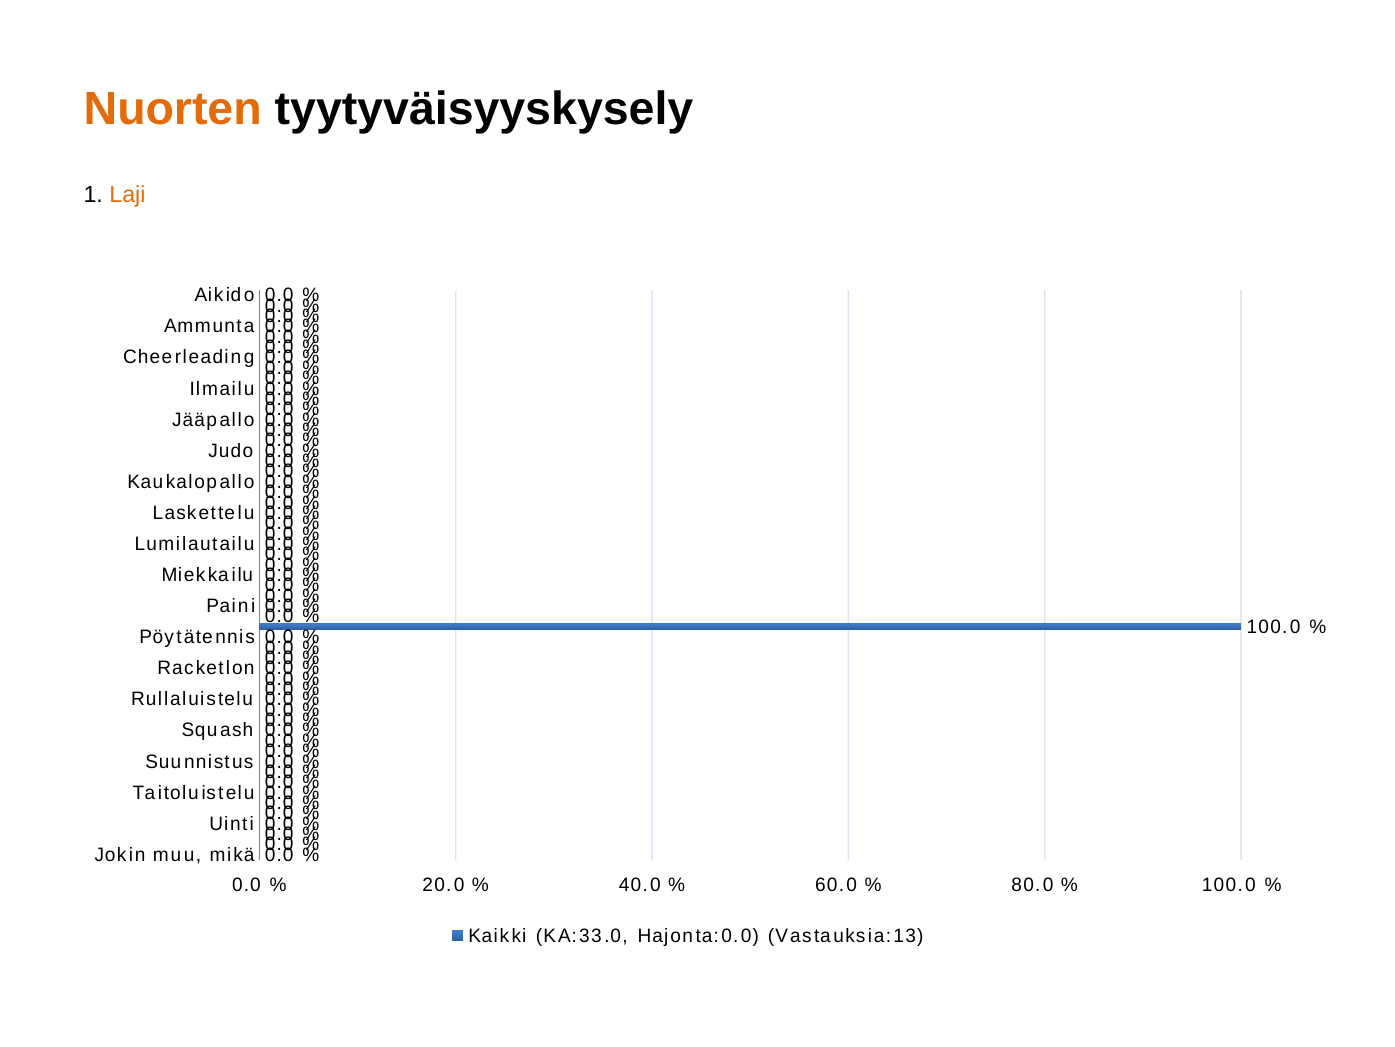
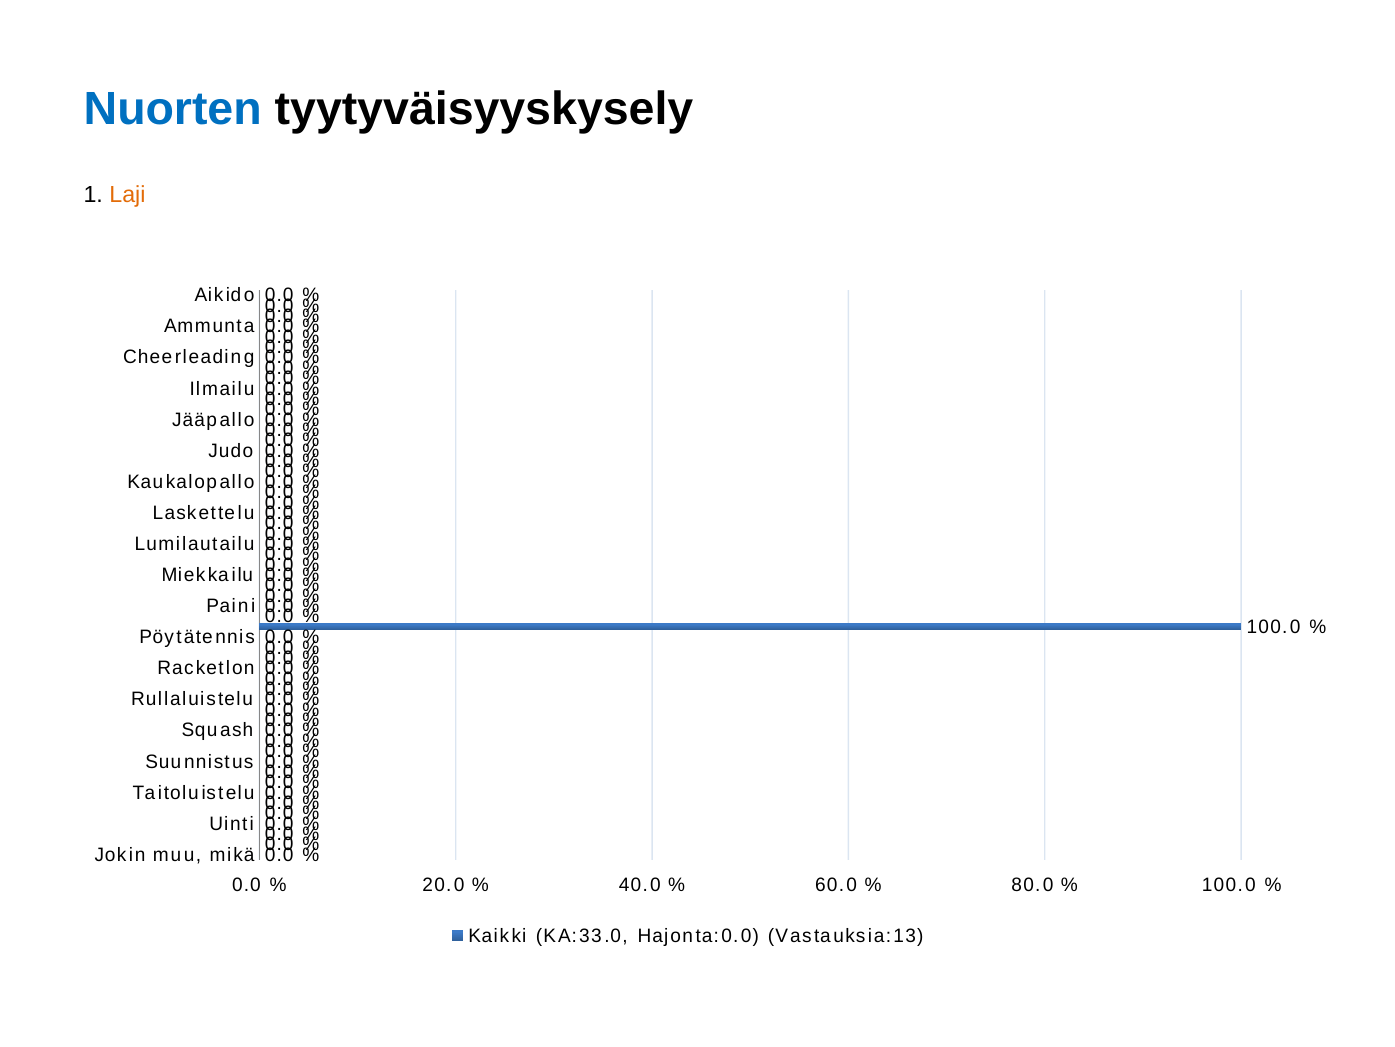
Nuorten colour: orange -> blue (173, 109)
